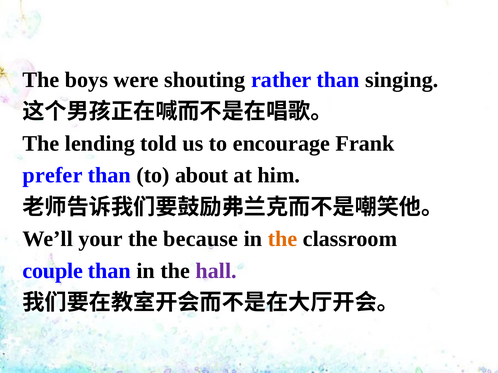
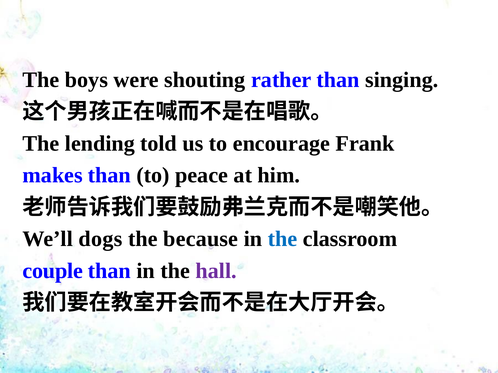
prefer: prefer -> makes (53, 176)
about: about -> peace (202, 176)
your: your -> dogs (100, 239)
the colour: orange -> blue (283, 239)
